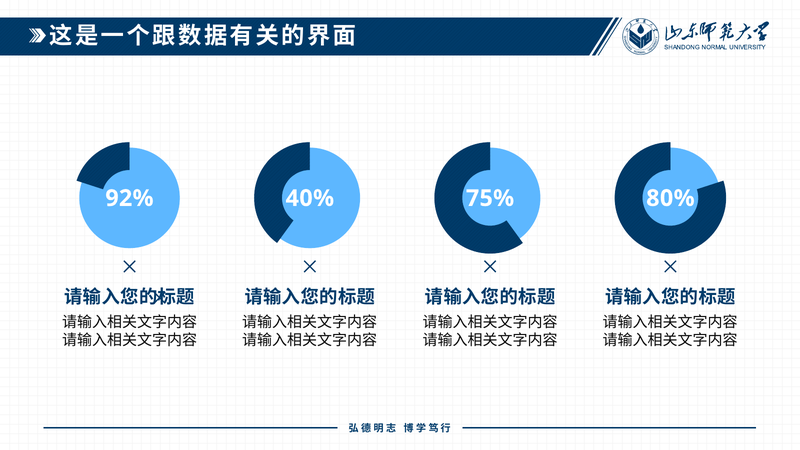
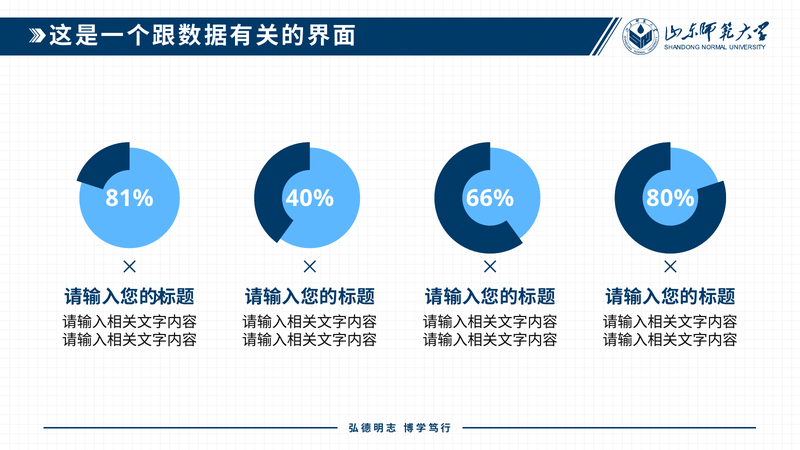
92%: 92% -> 81% (129, 198)
75%: 75% -> 66% (490, 198)
